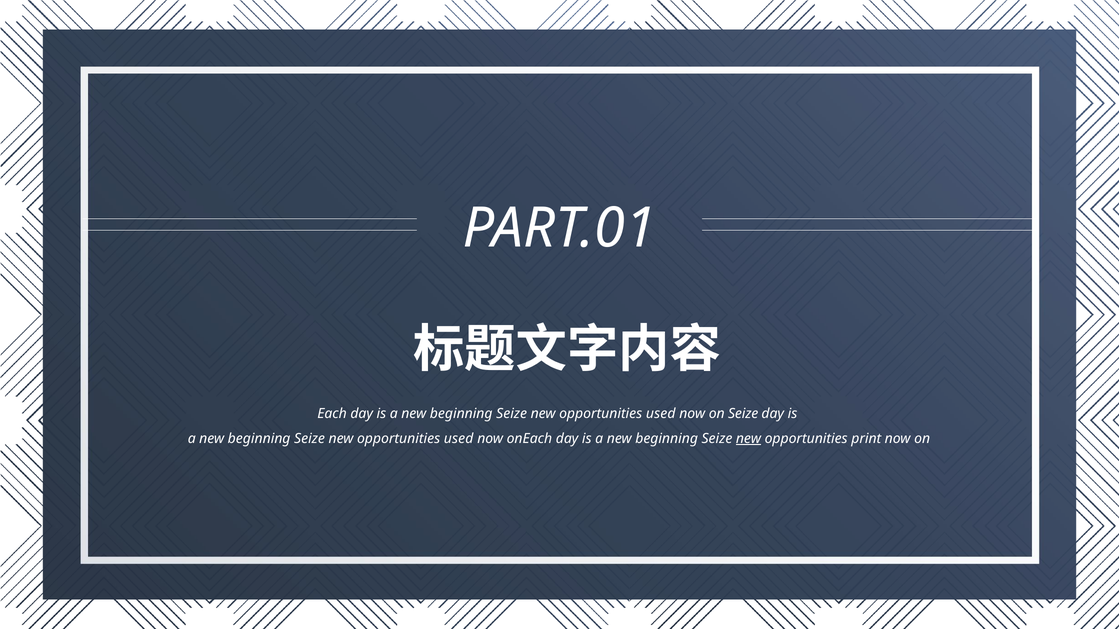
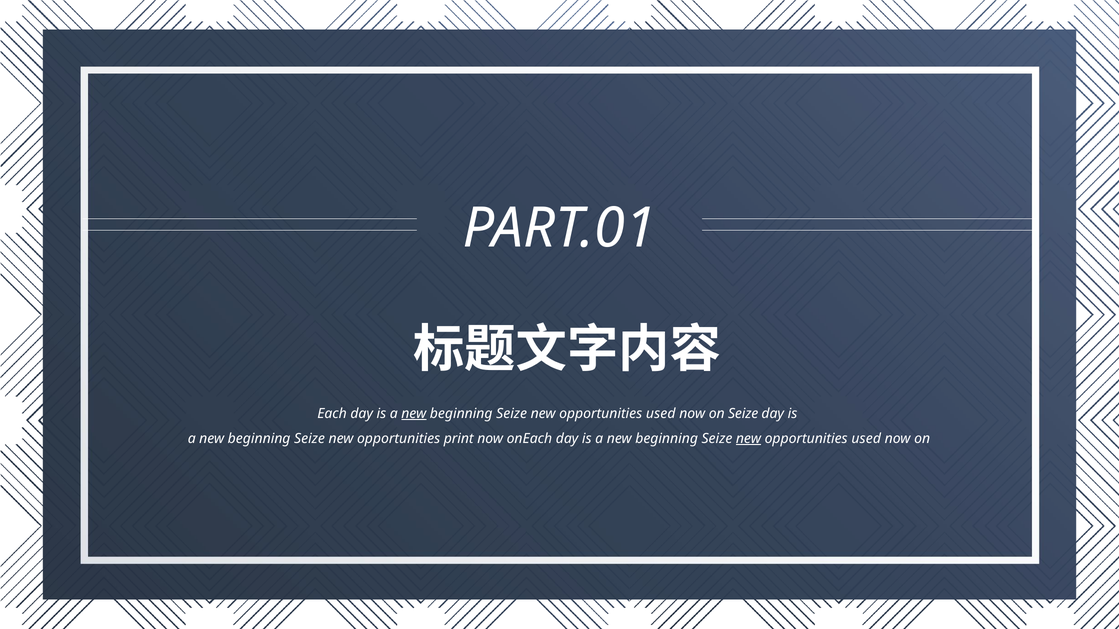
new underline: none -> present (414, 414)
used: used -> print (459, 439)
print: print -> used (866, 439)
